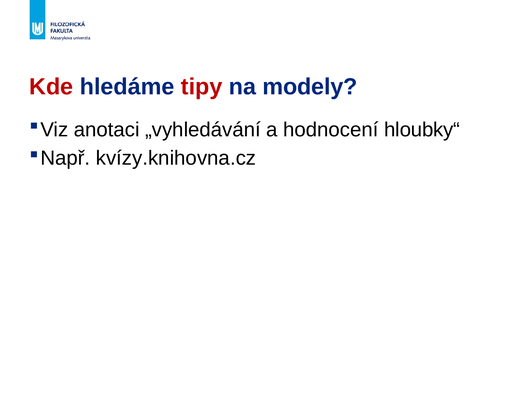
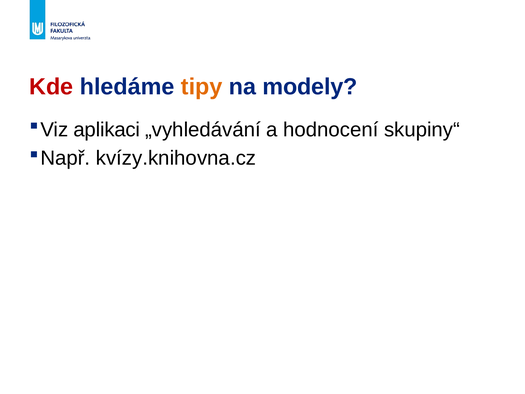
tipy colour: red -> orange (202, 87)
anotaci: anotaci -> aplikaci (107, 130)
hloubky“: hloubky“ -> skupiny“ (422, 130)
